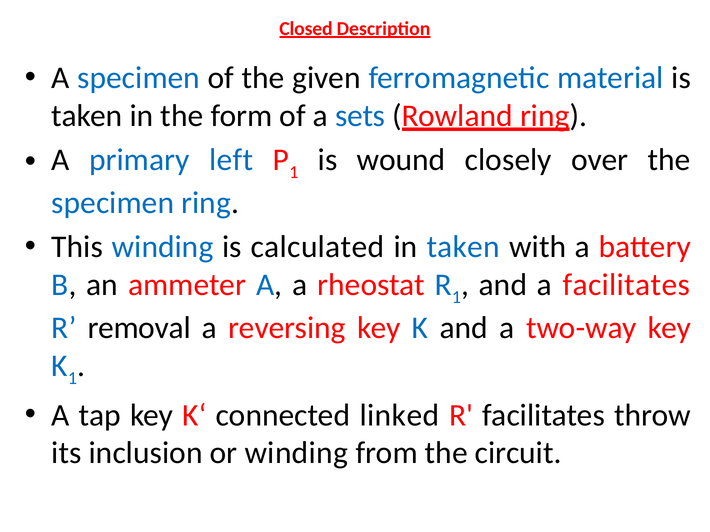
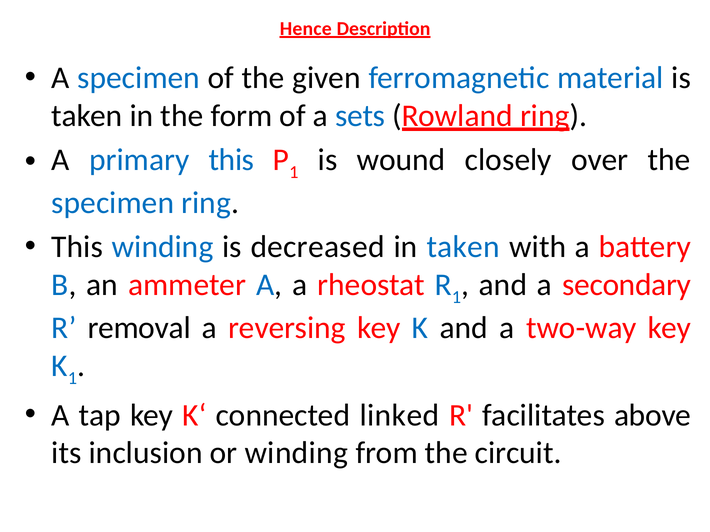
Closed: Closed -> Hence (306, 29)
primary left: left -> this (231, 160)
calculated: calculated -> decreased (318, 247)
a facilitates: facilitates -> secondary (627, 285)
throw: throw -> above (653, 416)
